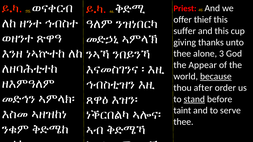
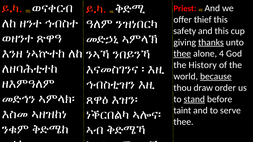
suffer: suffer -> safety (185, 31)
thanks underline: none -> present (211, 42)
thee underline: none -> present (182, 54)
3: 3 -> 4 (221, 54)
Appear: Appear -> History (203, 65)
after: after -> draw (203, 88)
